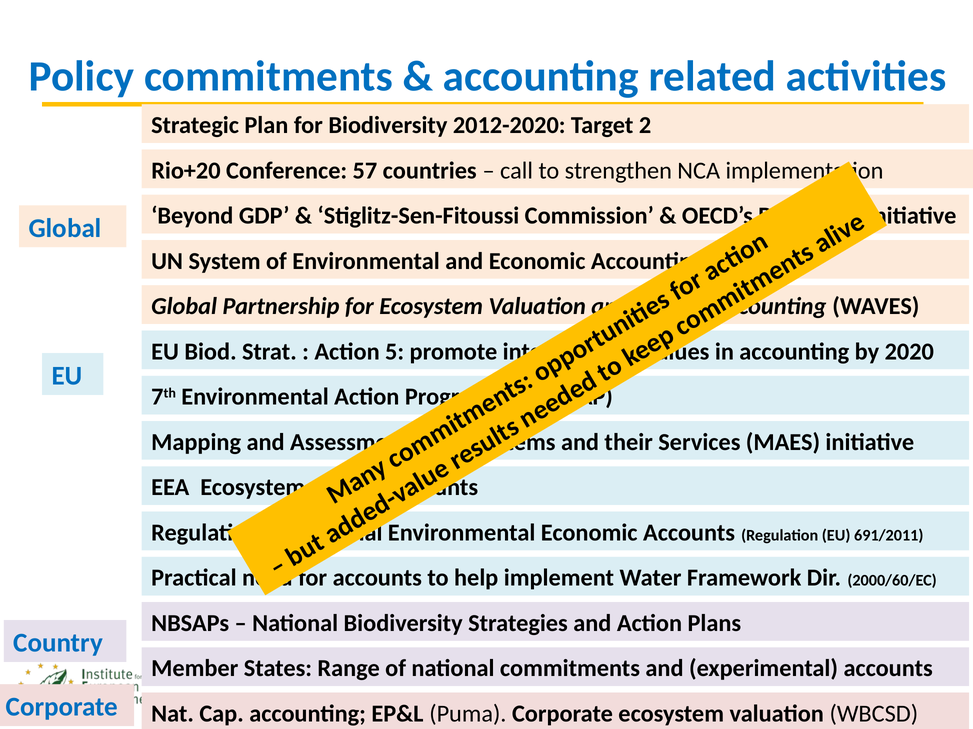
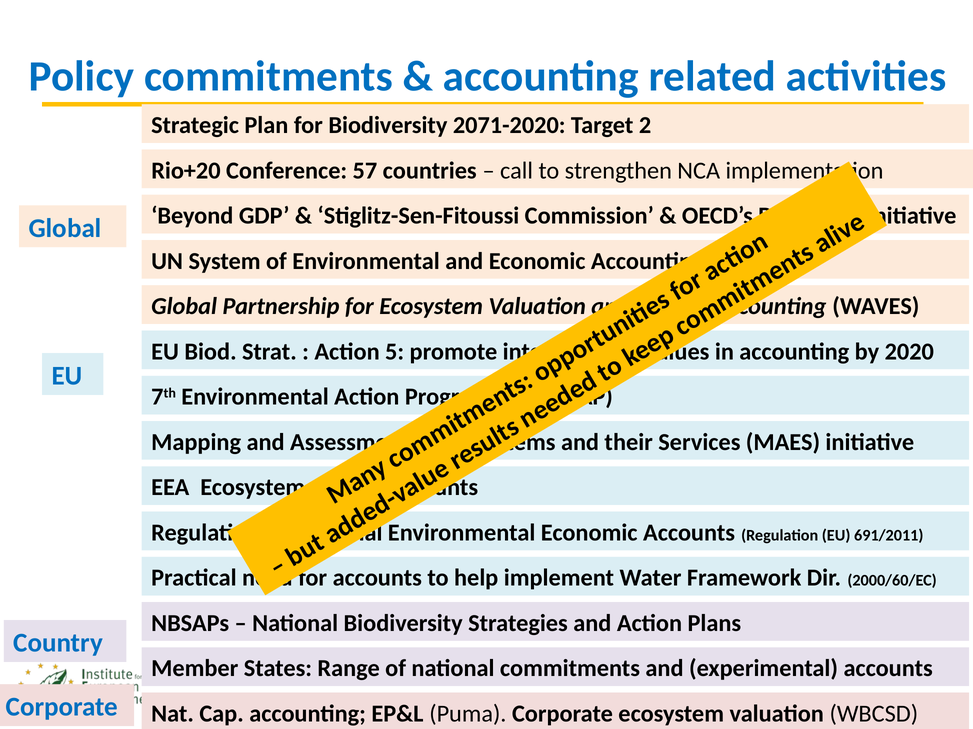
2012-2020: 2012-2020 -> 2071-2020 (509, 125)
